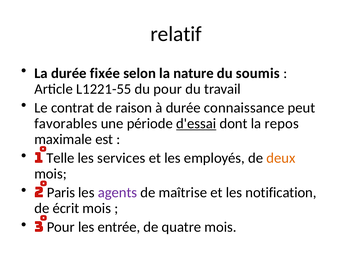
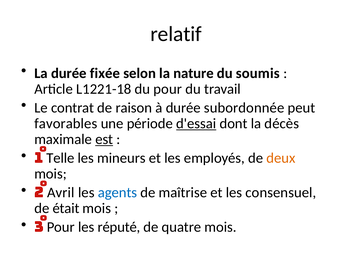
L1221-55: L1221-55 -> L1221-18 (104, 89)
connaissance: connaissance -> subordonnée (244, 108)
repos: repos -> décès (282, 124)
est underline: none -> present (104, 139)
services: services -> mineurs (121, 158)
Paris: Paris -> Avril (61, 193)
agents colour: purple -> blue (117, 193)
notification: notification -> consensuel (281, 193)
écrit: écrit -> était (66, 208)
entrée: entrée -> réputé (119, 227)
